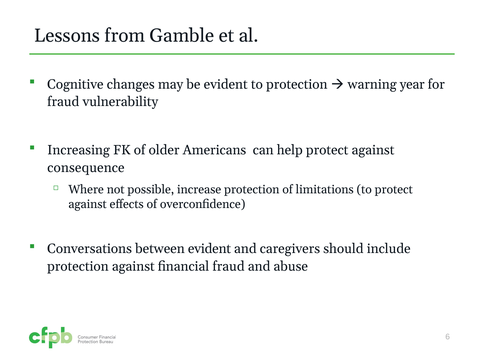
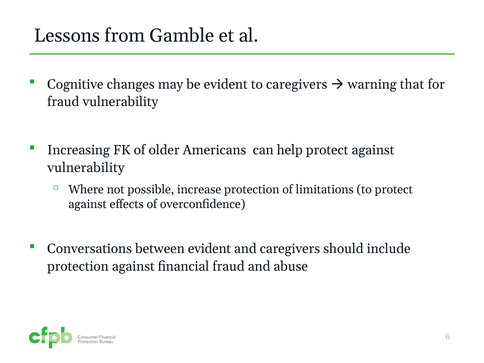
to protection: protection -> caregivers (297, 84)
year: year -> that (412, 84)
consequence: consequence -> vulnerability (86, 168)
